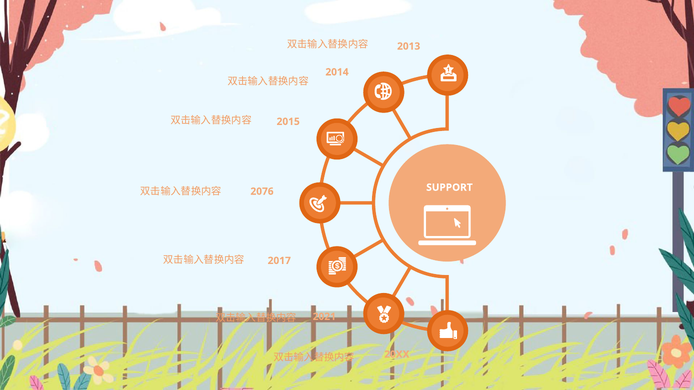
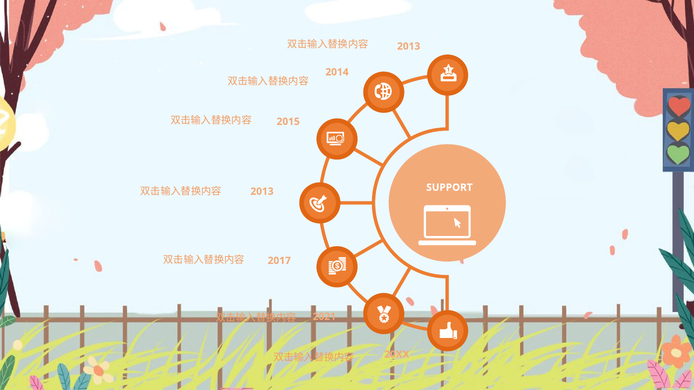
2076: 2076 -> 2013 (262, 192)
